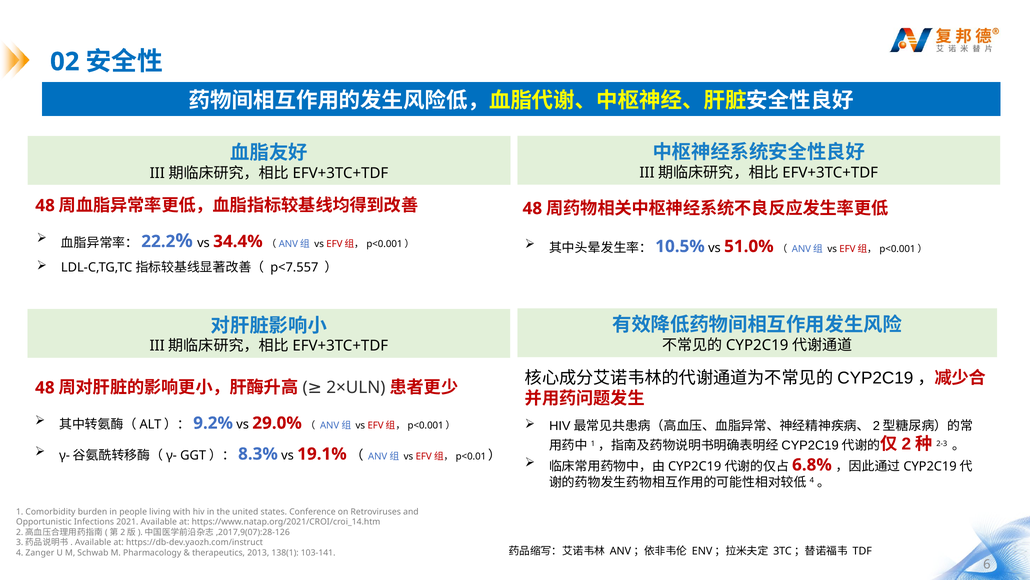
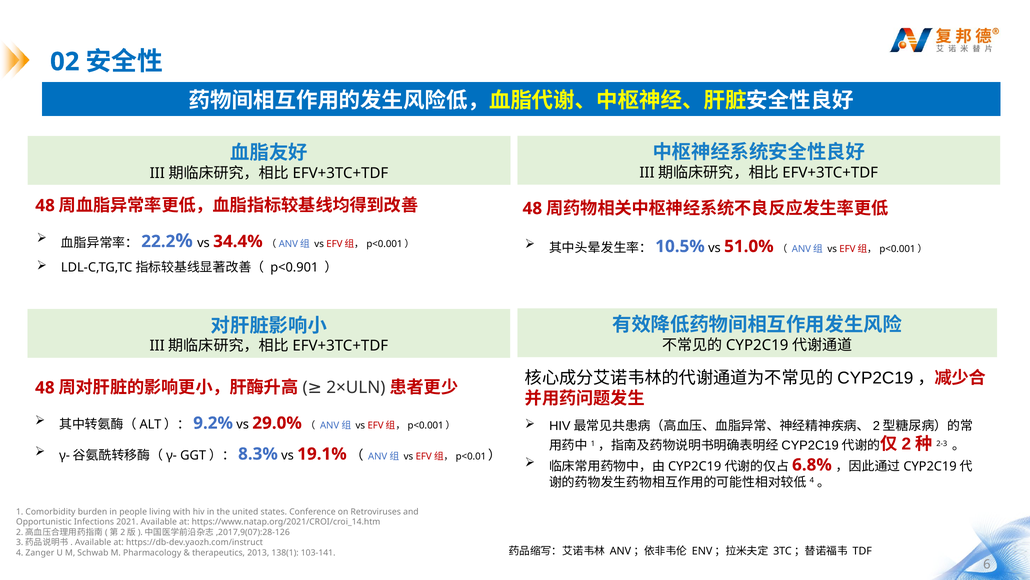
p<7.557: p<7.557 -> p<0.901 (294, 267)
